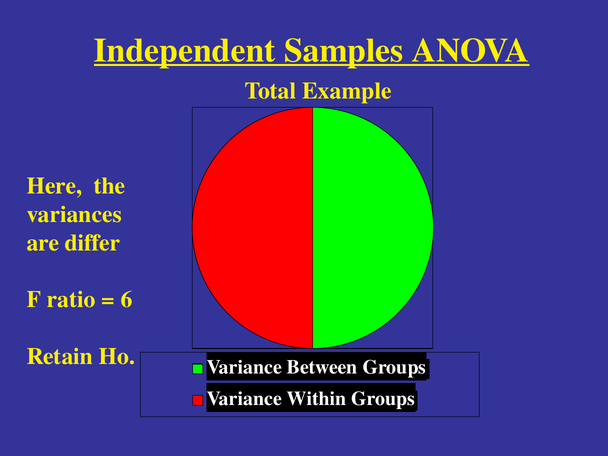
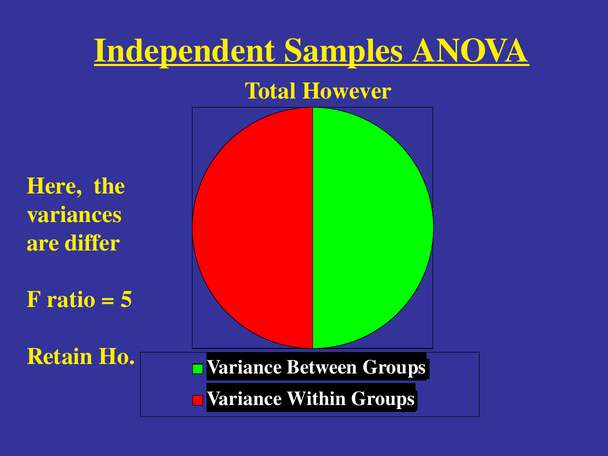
Example: Example -> However (347, 91)
6: 6 -> 5 (127, 300)
